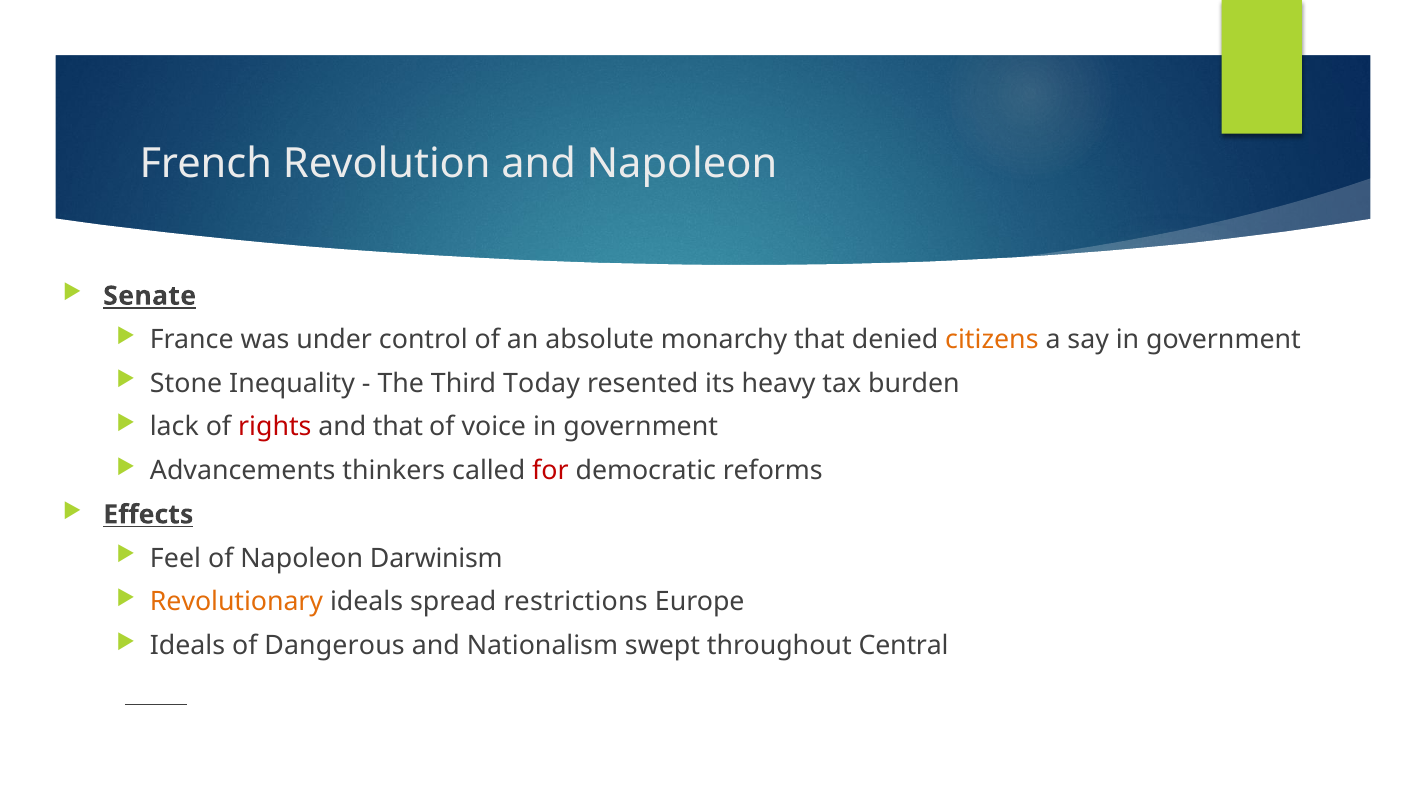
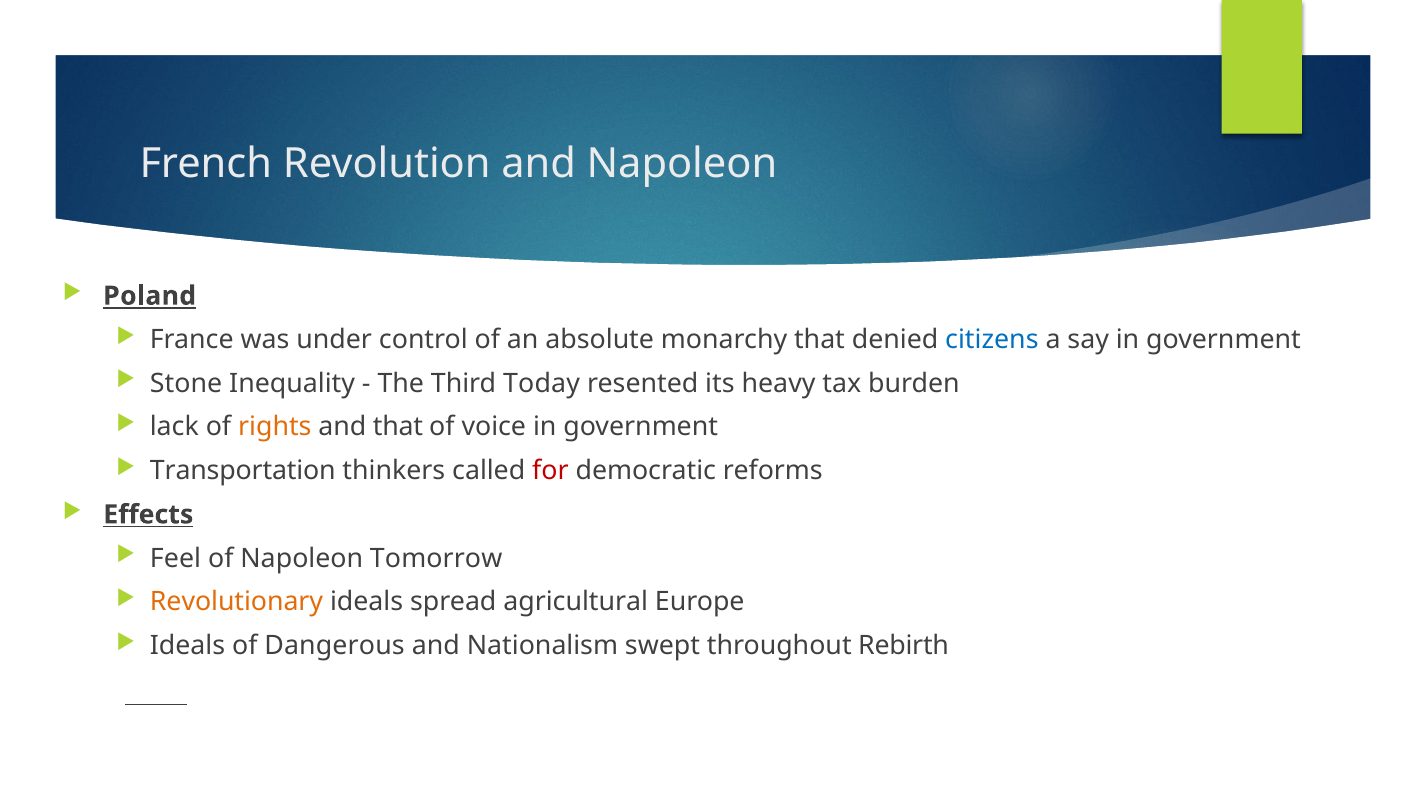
Senate: Senate -> Poland (150, 296)
citizens colour: orange -> blue (992, 340)
rights colour: red -> orange (275, 427)
Advancements: Advancements -> Transportation (243, 471)
Darwinism: Darwinism -> Tomorrow (436, 559)
restrictions: restrictions -> agricultural (576, 603)
Central: Central -> Rebirth (904, 646)
